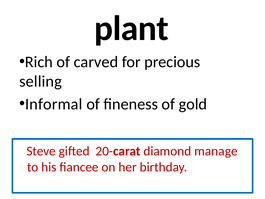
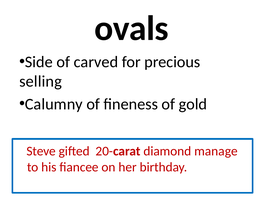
plant: plant -> ovals (131, 28)
Rich: Rich -> Side (39, 62)
Informal: Informal -> Calumny (54, 104)
